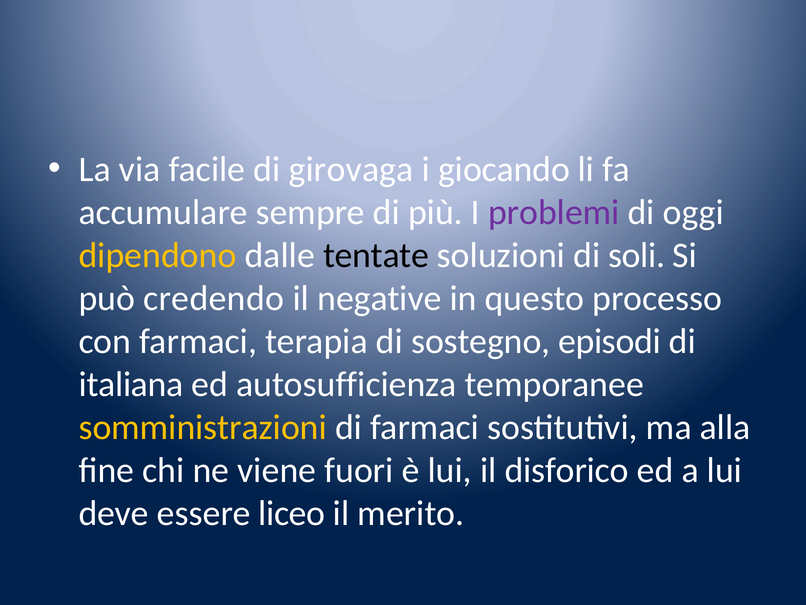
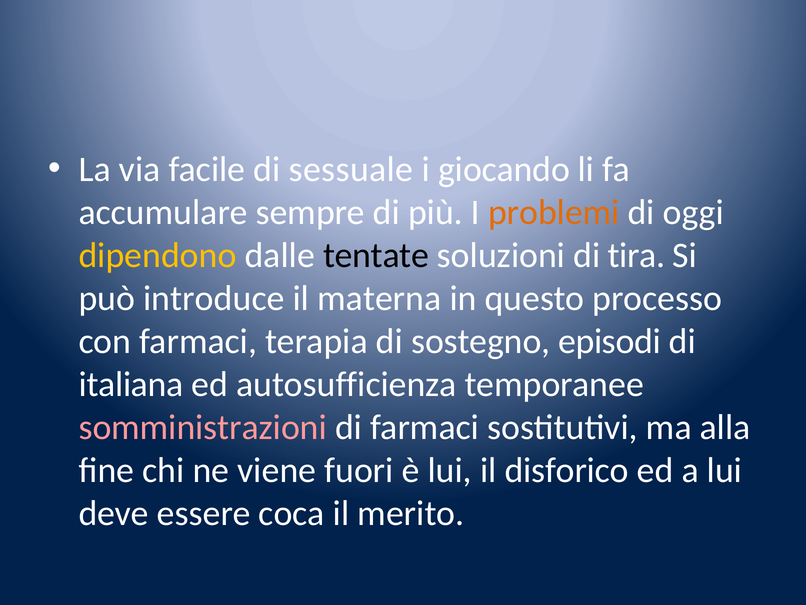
girovaga: girovaga -> sessuale (351, 169)
problemi colour: purple -> orange (554, 212)
soli: soli -> tira (637, 255)
credendo: credendo -> introduce (214, 298)
negative: negative -> materna (379, 298)
somministrazioni colour: yellow -> pink (203, 427)
liceo: liceo -> coca (292, 513)
